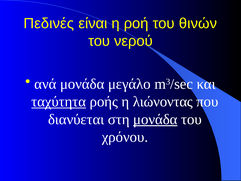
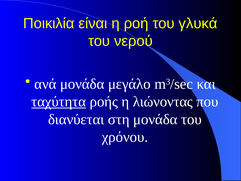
Πεδινές: Πεδινές -> Ποικιλία (49, 23)
θινών: θινών -> γλυκά (198, 23)
μονάδα underline: present -> none (155, 119)
